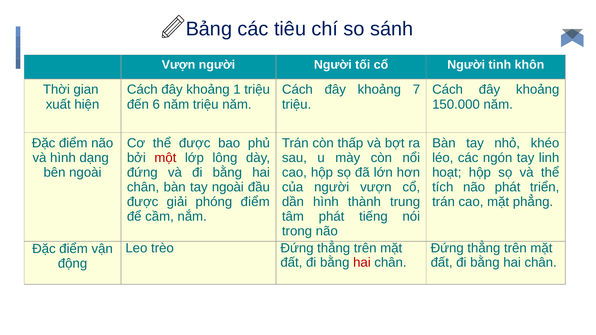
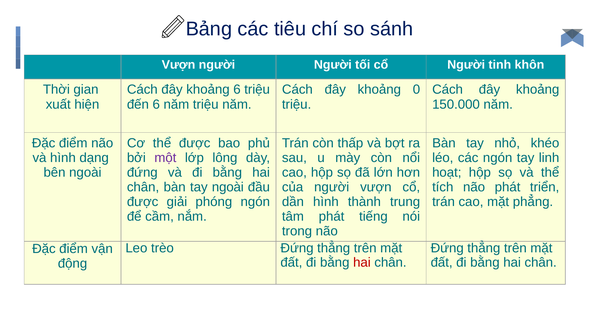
khoảng 1: 1 -> 6 (237, 90)
7: 7 -> 0 (416, 90)
một colour: red -> purple (165, 158)
phóng điểm: điểm -> ngón (255, 202)
